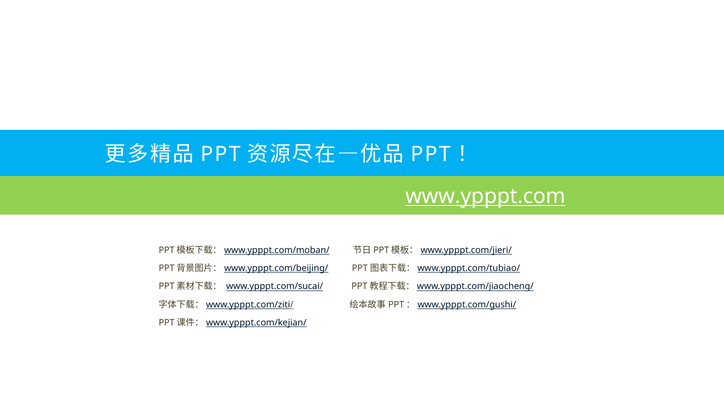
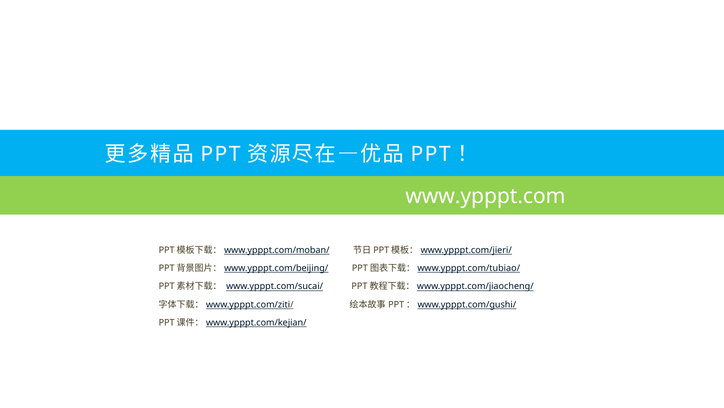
www.ypppt.com underline: present -> none (485, 196)
